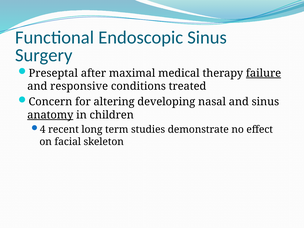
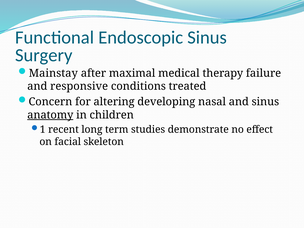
Preseptal: Preseptal -> Mainstay (53, 73)
failure underline: present -> none (264, 73)
4: 4 -> 1 (43, 130)
